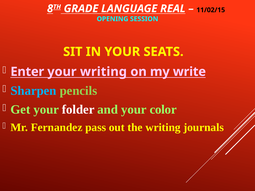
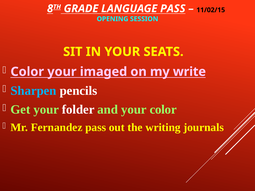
LANGUAGE REAL: REAL -> PASS (173, 9)
Enter: Enter -> Color (27, 72)
your writing: writing -> imaged (104, 72)
pencils colour: light green -> white (78, 91)
